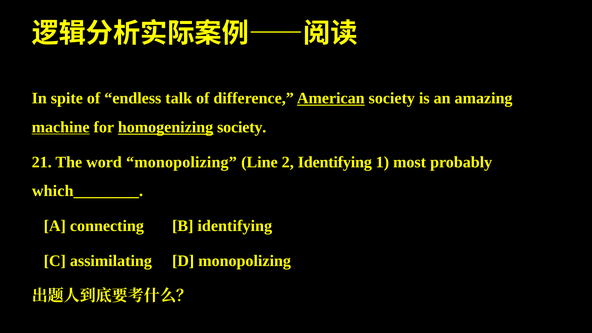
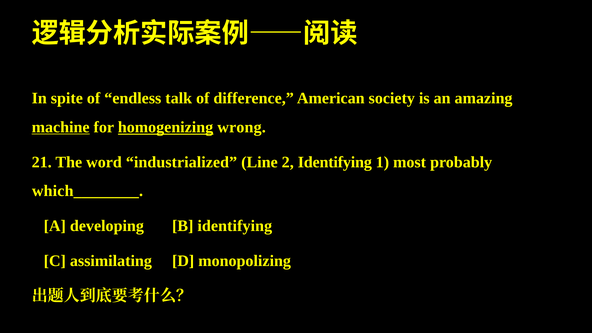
American underline: present -> none (331, 98)
homogenizing society: society -> wrong (242, 127)
word monopolizing: monopolizing -> industrialized (181, 162)
connecting: connecting -> developing (107, 226)
